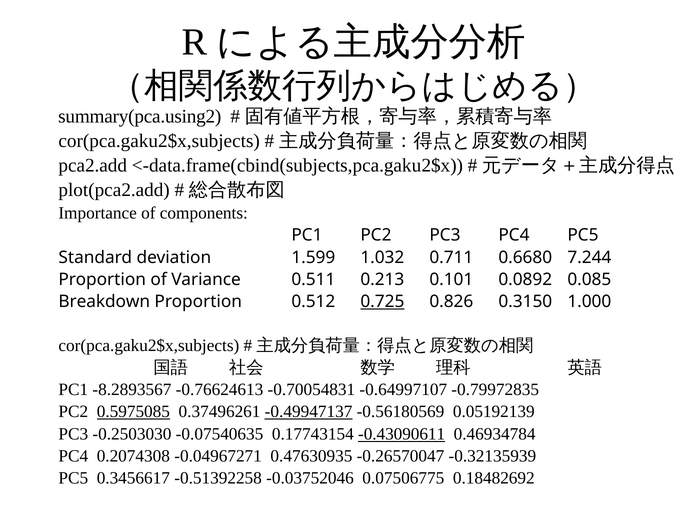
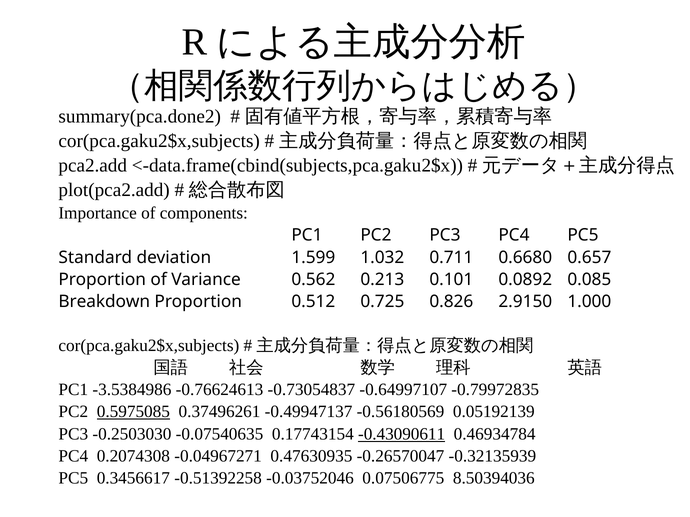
summary(pca.using2: summary(pca.using2 -> summary(pca.done2 (140, 117)
7.244: 7.244 -> 0.657 (589, 258)
0.511: 0.511 -> 0.562 (313, 280)
0.725 underline: present -> none (382, 302)
0.3150: 0.3150 -> 2.9150 (525, 302)
-8.2893567: -8.2893567 -> -3.5384986 (132, 390)
-0.70054831: -0.70054831 -> -0.73054837 (311, 390)
-0.49947137 underline: present -> none (309, 412)
0.18482692: 0.18482692 -> 8.50394036 (494, 478)
